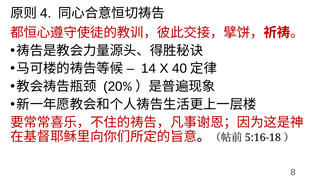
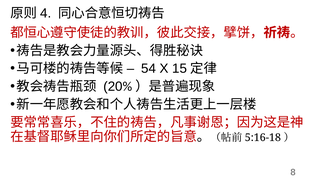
14: 14 -> 54 (149, 69)
40: 40 -> 15 (180, 69)
